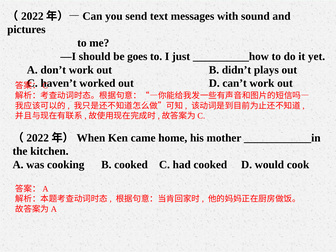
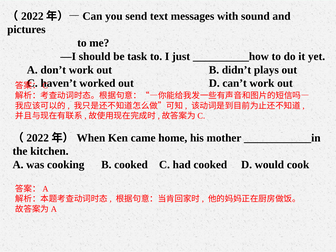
goes: goes -> task (137, 56)
